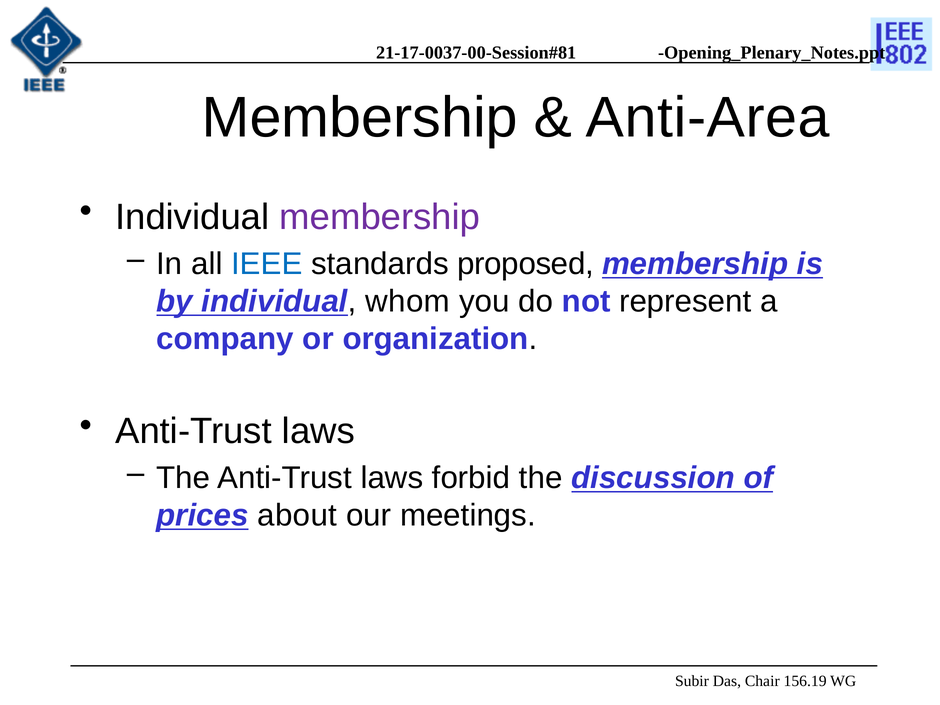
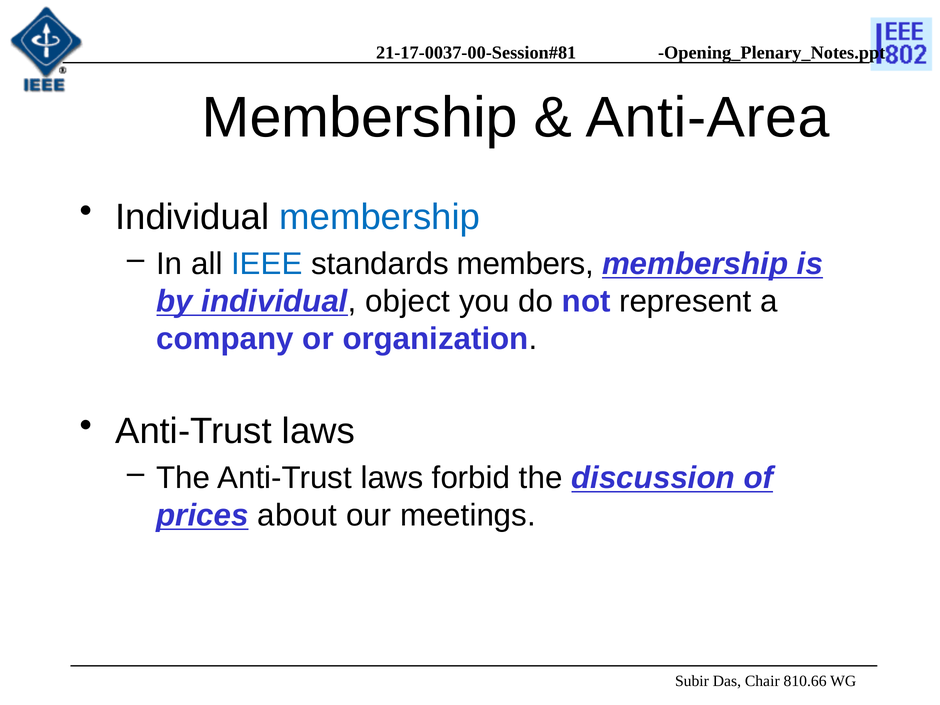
membership colour: purple -> blue (380, 217)
proposed: proposed -> members (525, 264)
whom: whom -> object (408, 301)
156.19: 156.19 -> 810.66 (805, 681)
